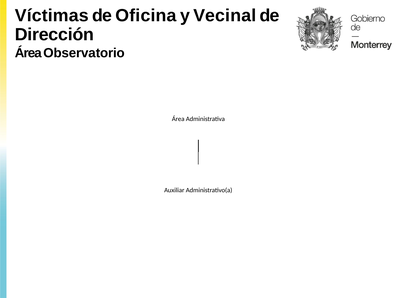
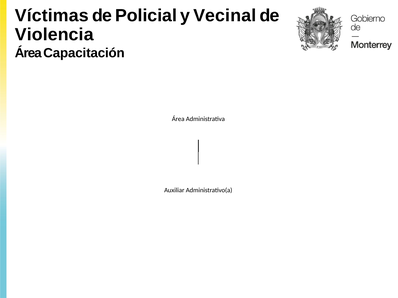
Oficina: Oficina -> Policial (146, 16)
Dirección: Dirección -> Violencia (54, 35)
Observatorio: Observatorio -> Capacitación (84, 53)
